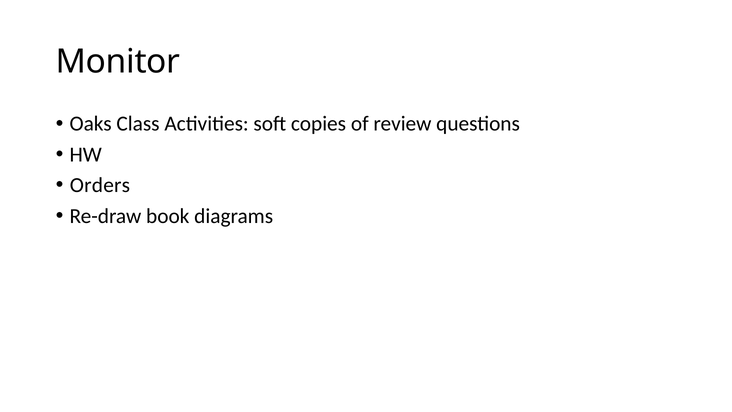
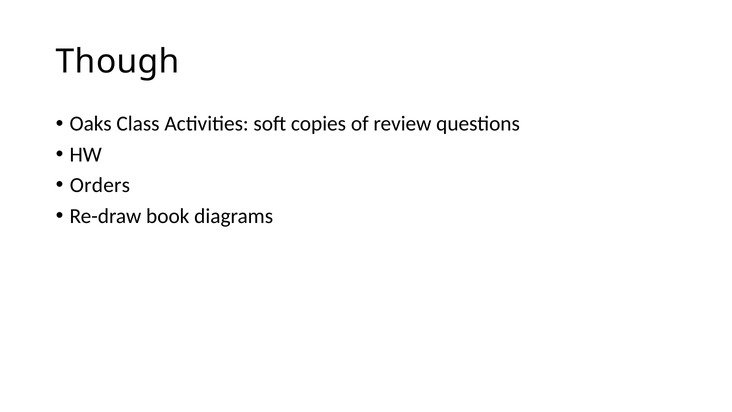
Monitor: Monitor -> Though (118, 61)
